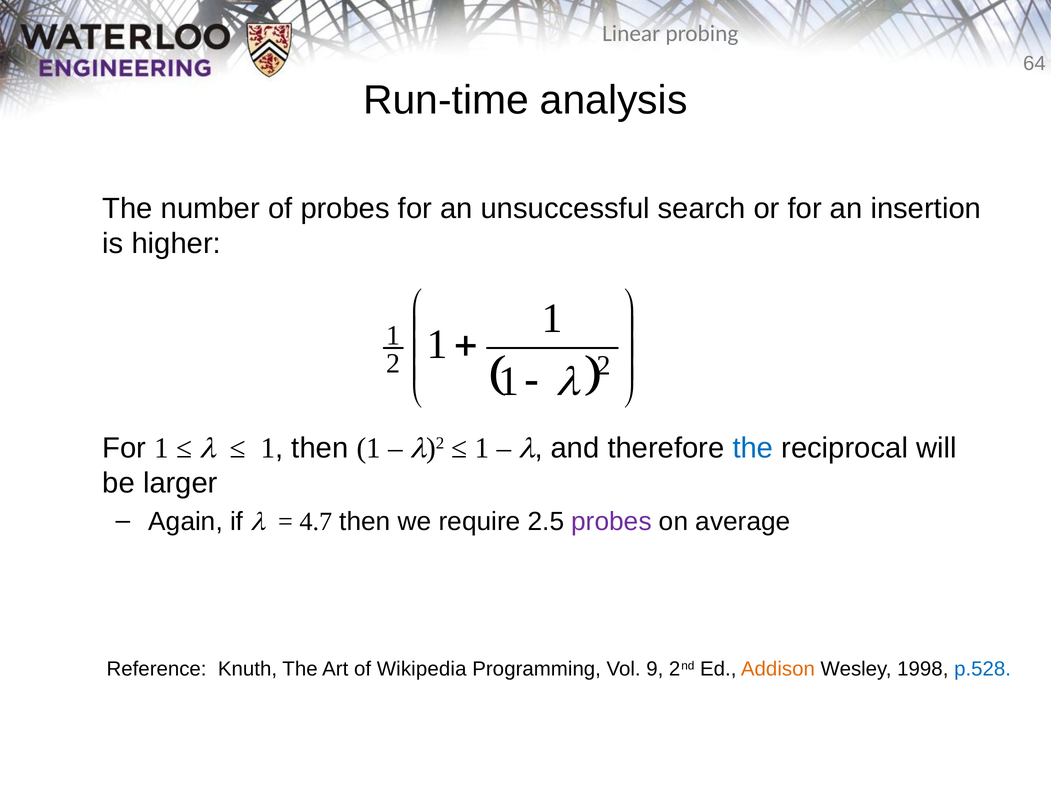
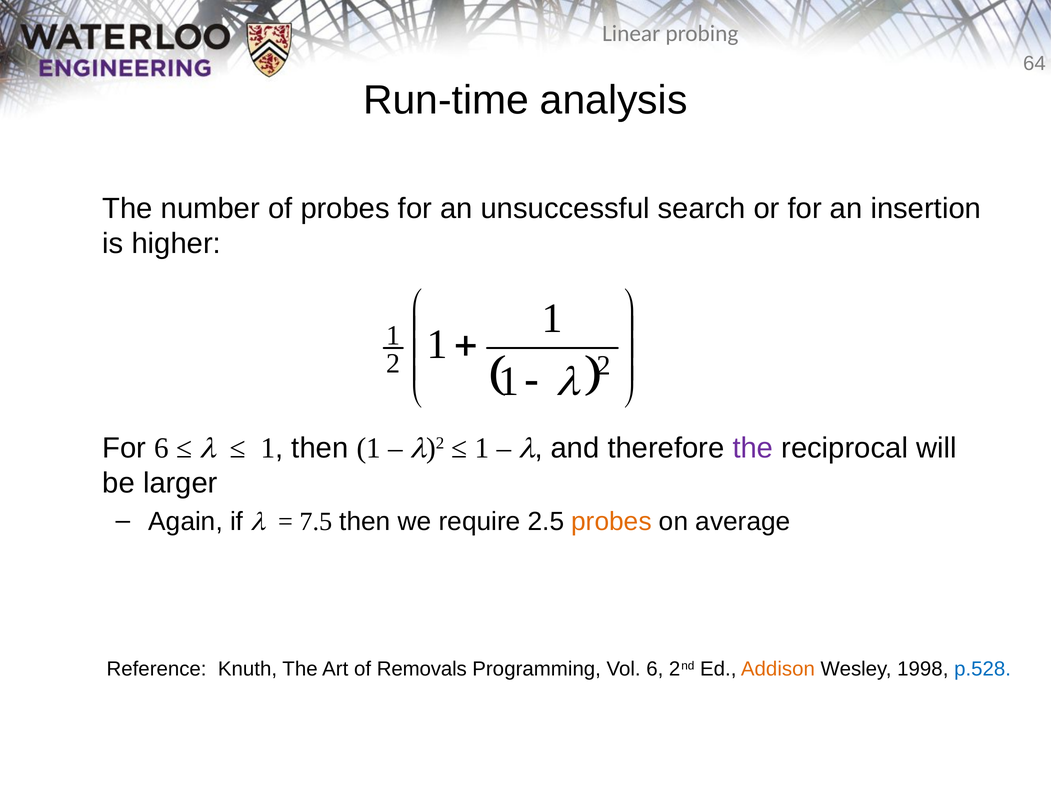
For 1: 1 -> 6 (162, 448)
the colour: blue -> purple (753, 448)
4.7: 4.7 -> 7.5 (316, 522)
probes colour: purple -> orange (612, 522)
Wikipedia: Wikipedia -> Removals (422, 669)
Vol 9: 9 -> 6 (655, 669)
